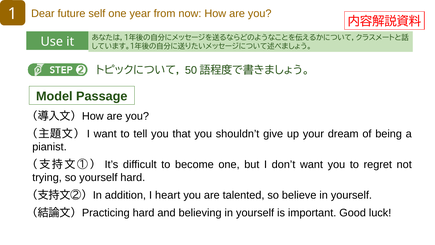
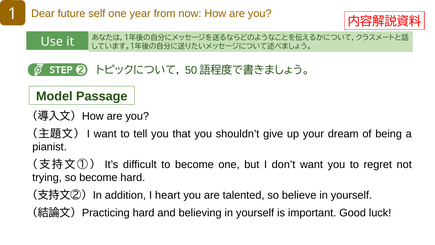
so yourself: yourself -> become (98, 177)
